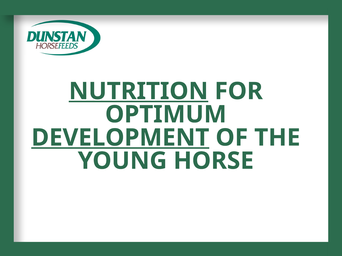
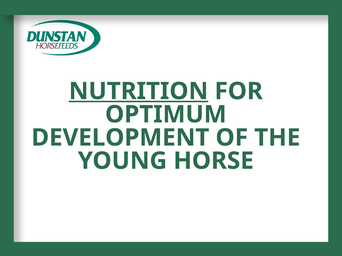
DEVELOPMENT underline: present -> none (120, 138)
